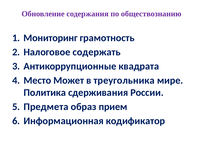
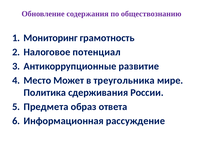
содержать: содержать -> потенциал (97, 52)
квадрата: квадрата -> развитие (139, 66)
прием: прием -> ответа (113, 107)
кодификатор: кодификатор -> рассуждение (135, 121)
